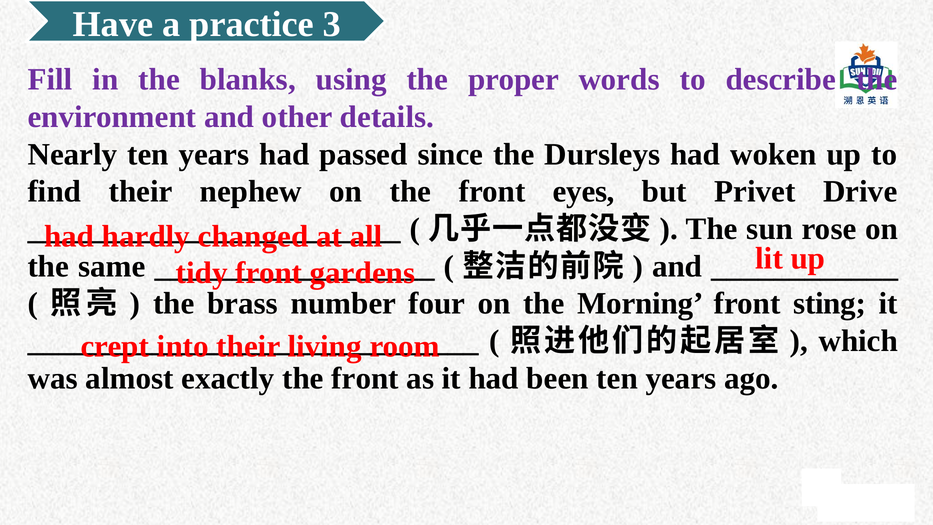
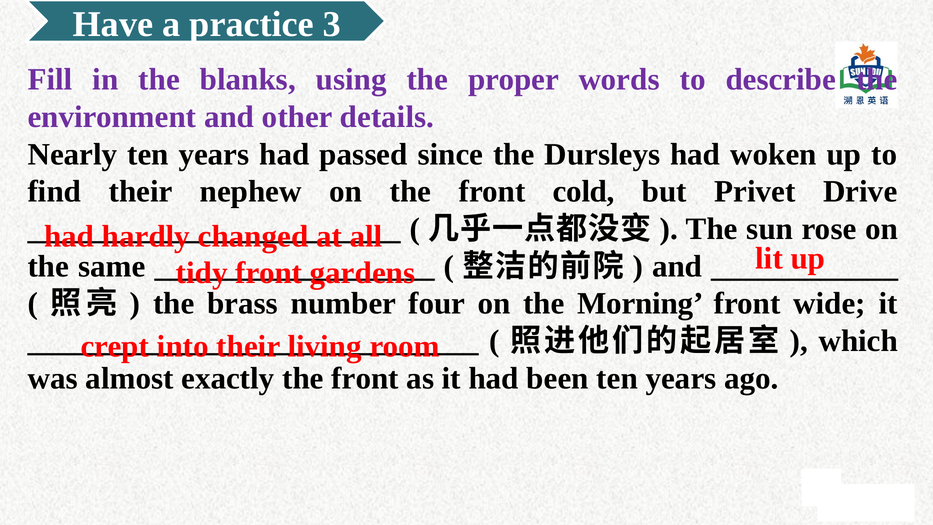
eyes: eyes -> cold (584, 192)
sting: sting -> wide (829, 304)
